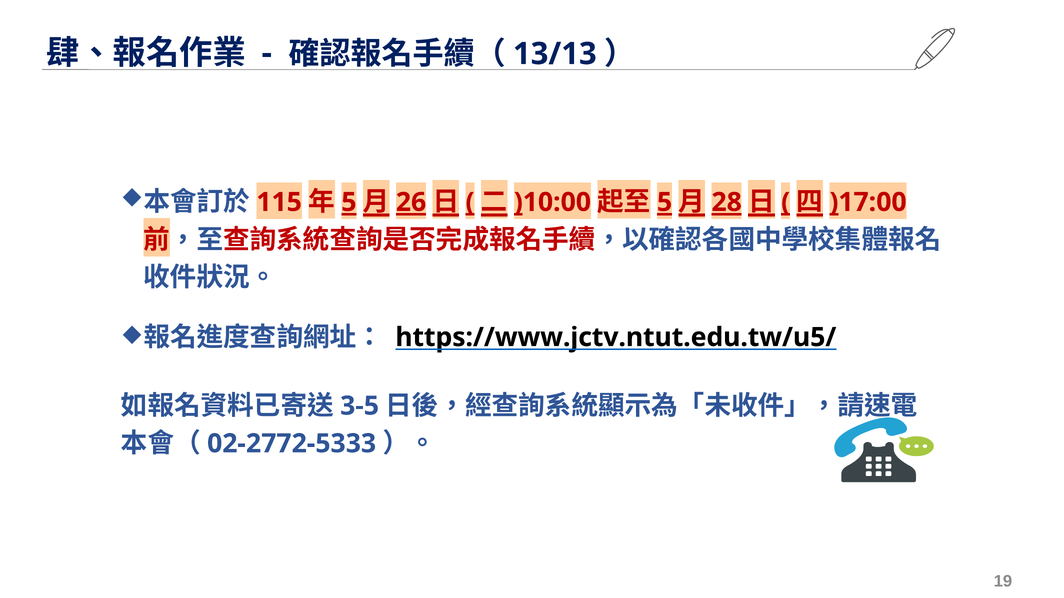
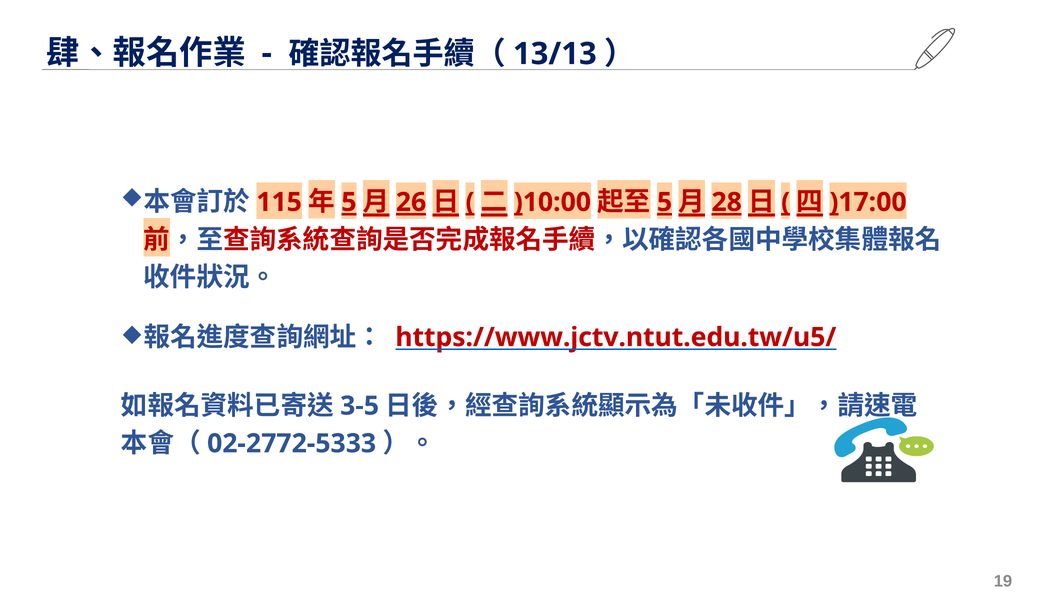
https://www.jctv.ntut.edu.tw/u5/ colour: black -> red (616, 338)
